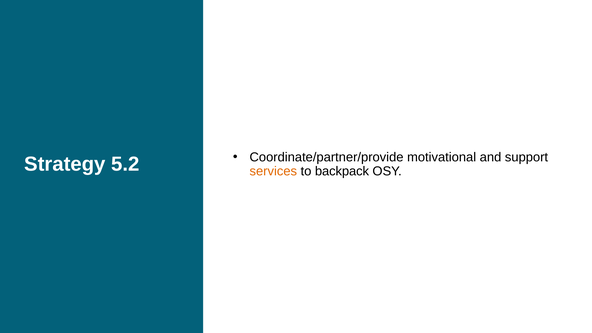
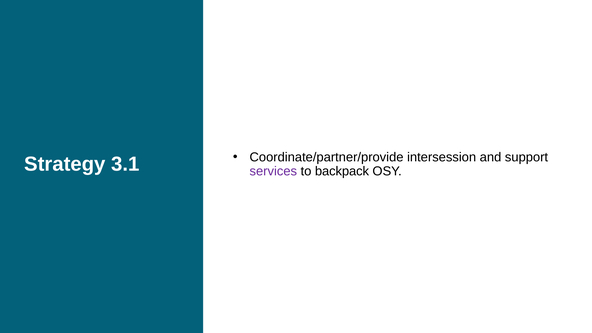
5.2: 5.2 -> 3.1 (125, 164)
motivational: motivational -> intersession (442, 157)
services colour: orange -> purple (273, 171)
